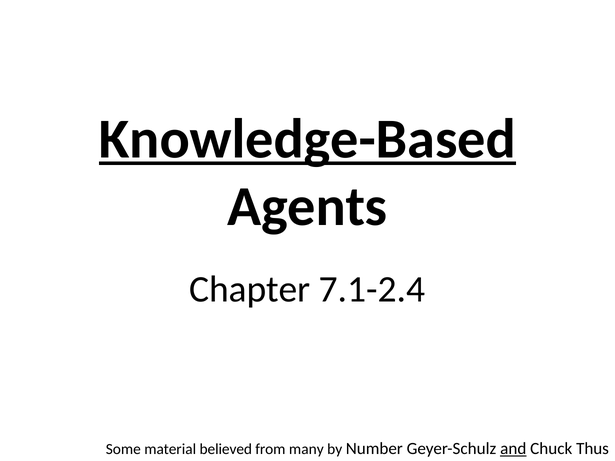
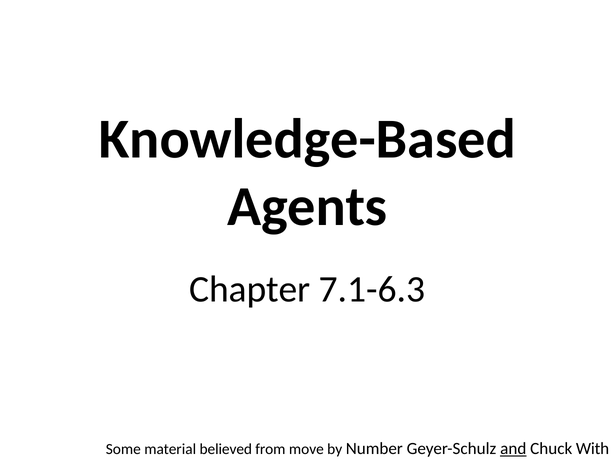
Knowledge-Based underline: present -> none (307, 139)
7.1-2.4: 7.1-2.4 -> 7.1-6.3 (372, 290)
many: many -> move (306, 449)
Thus: Thus -> With (593, 449)
